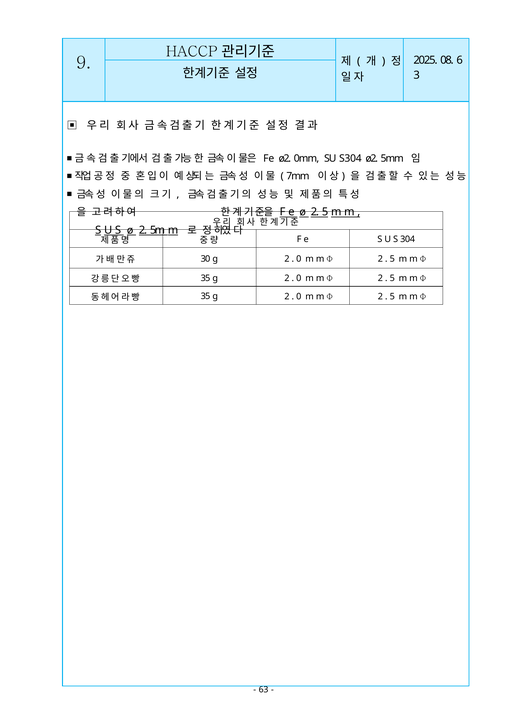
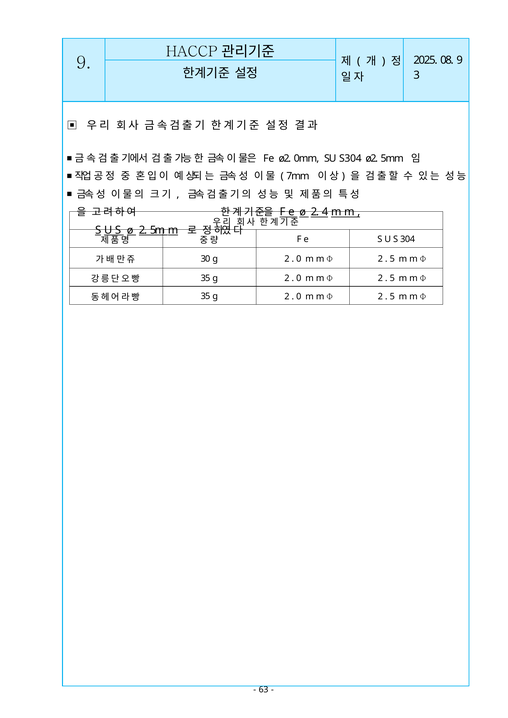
08 6: 6 -> 9 (460, 60)
2 5: 5 -> 4 (325, 212)
